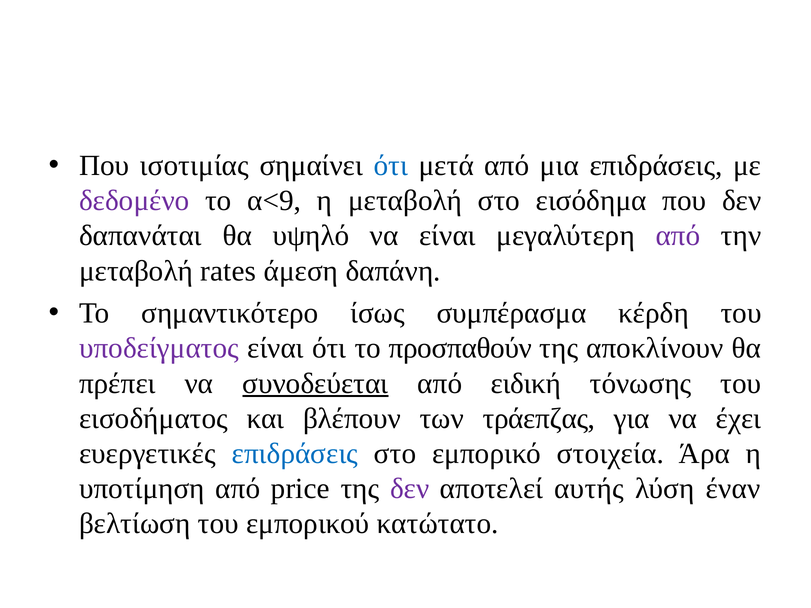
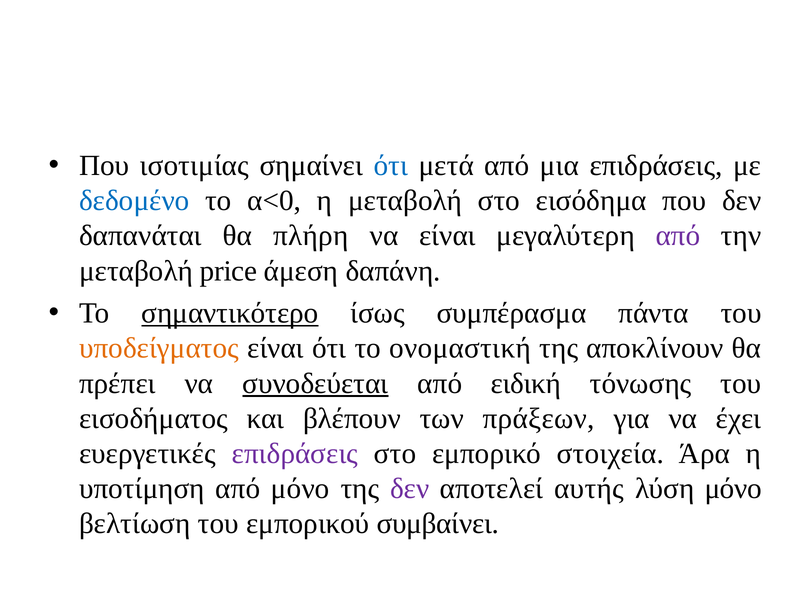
δεδομένο colour: purple -> blue (134, 201)
α<9: α<9 -> α<0 (274, 201)
υψηλό: υψηλό -> πλήρη (311, 236)
rates: rates -> price (228, 271)
σημαντικότερο underline: none -> present (230, 313)
κέρδη: κέρδη -> πάντα (654, 313)
υποδείγματος colour: purple -> orange (159, 348)
προσπαθούν: προσπαθούν -> ονομαστική (460, 348)
τράεπζας: τράεπζας -> πράξεων (539, 419)
επιδράσεις colour: blue -> purple (295, 454)
από price: price -> μόνο (300, 489)
λύση έναν: έναν -> μόνο (733, 489)
κατώτατο: κατώτατο -> συμβαίνει (438, 524)
